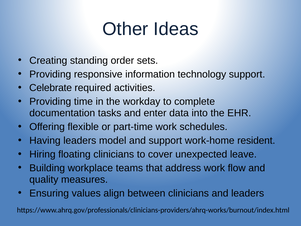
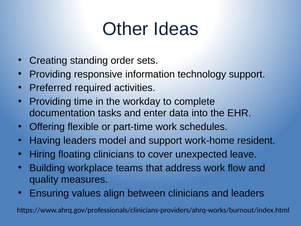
Celebrate: Celebrate -> Preferred (51, 88)
